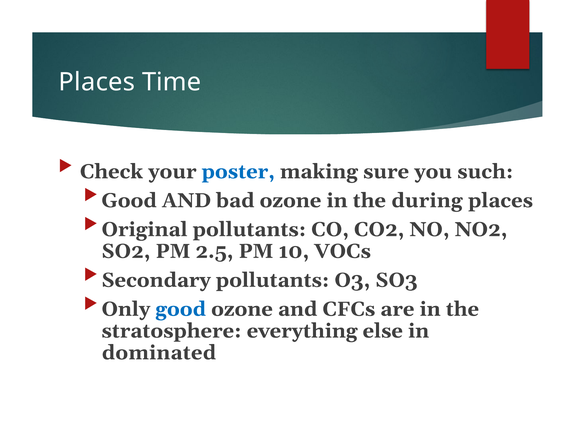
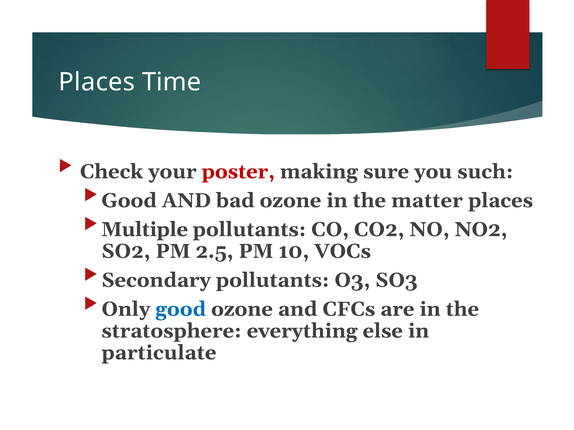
poster colour: blue -> red (238, 172)
during: during -> matter (427, 201)
Original: Original -> Multiple (145, 230)
dominated: dominated -> particulate (159, 353)
